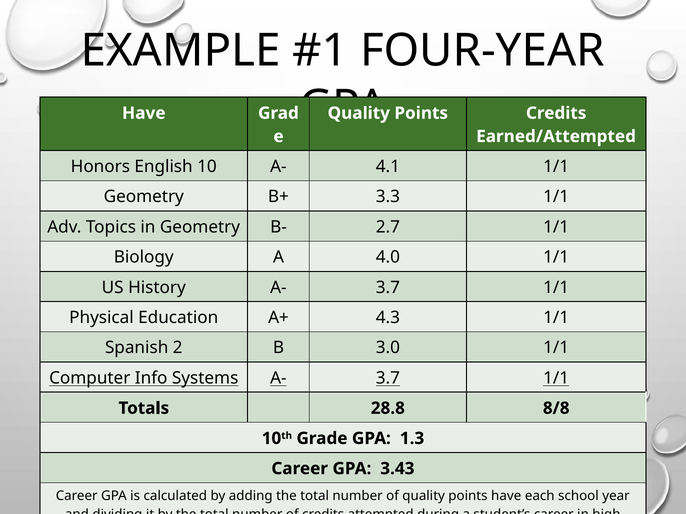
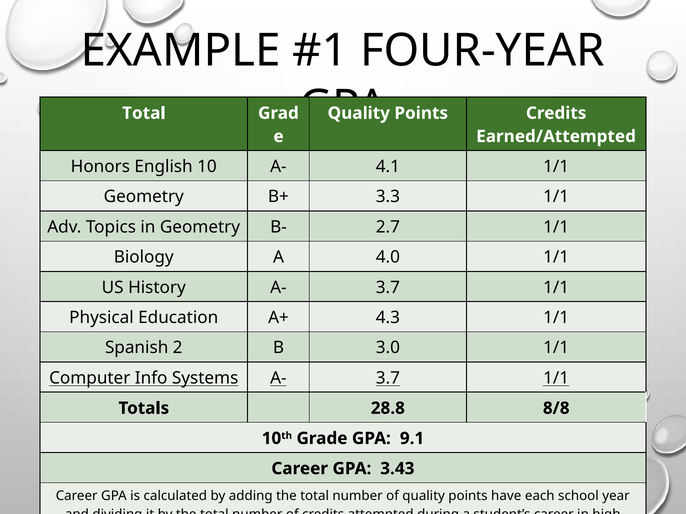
Have: Have -> Total (144, 113)
1.3: 1.3 -> 9.1 (412, 439)
